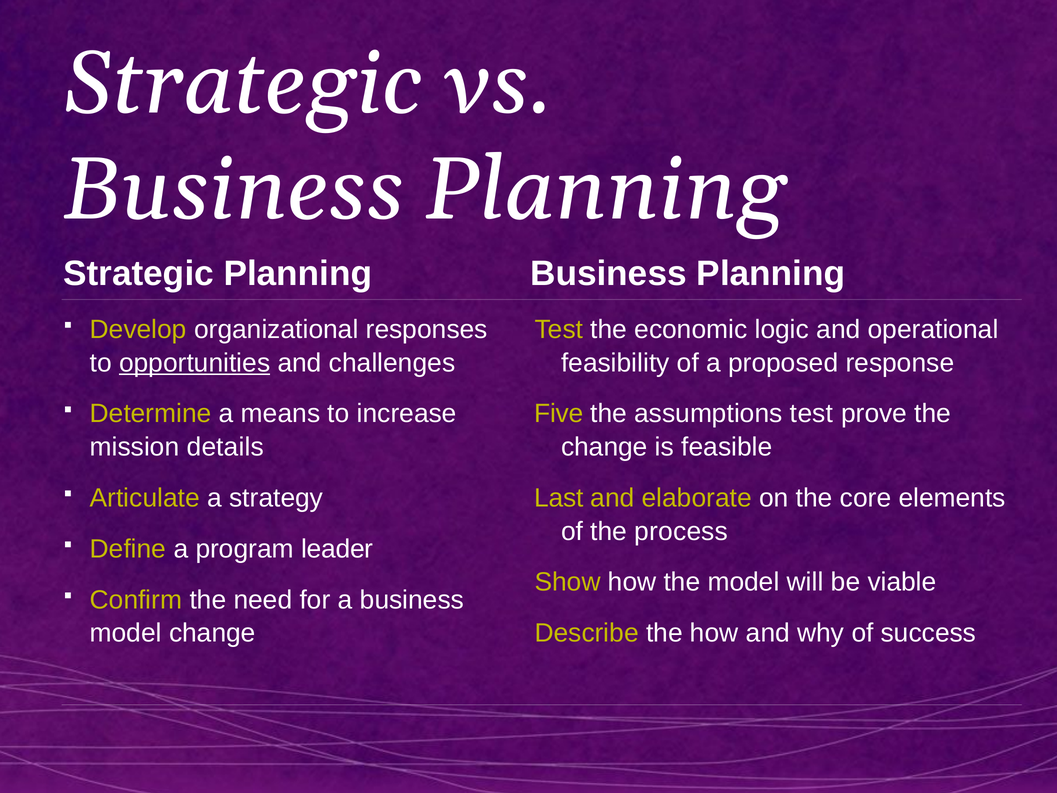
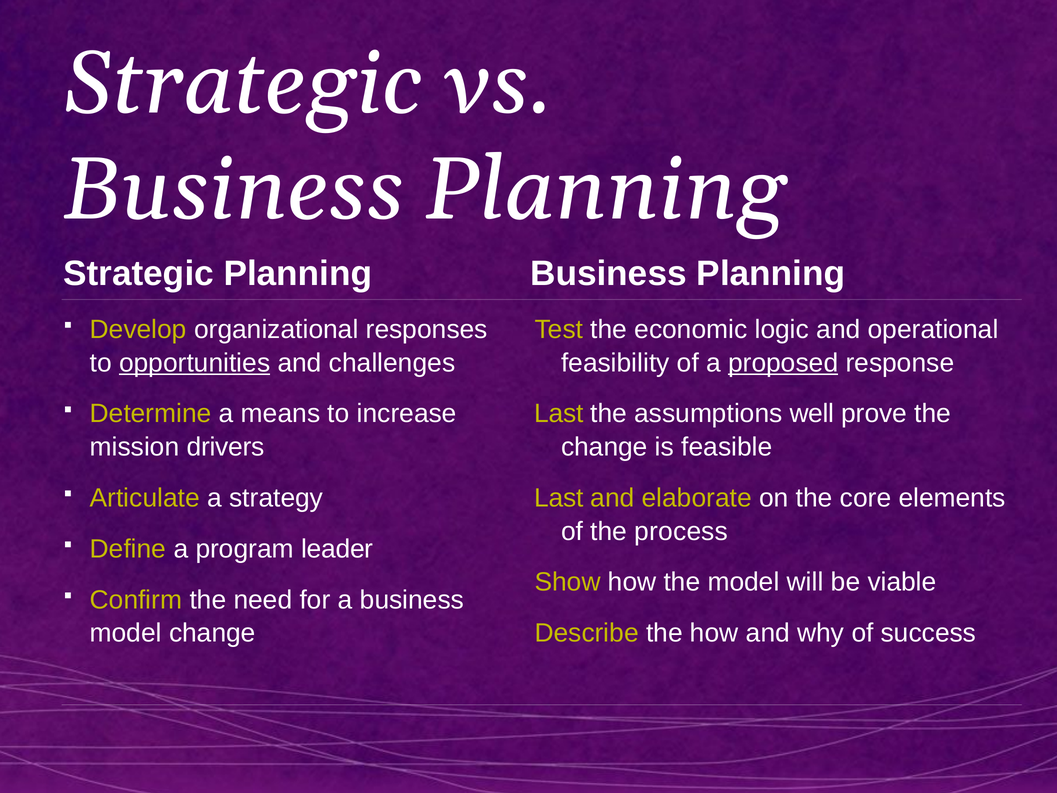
proposed underline: none -> present (783, 363)
Five: Five -> Last (559, 414)
assumptions test: test -> well (812, 414)
details: details -> drivers (226, 447)
